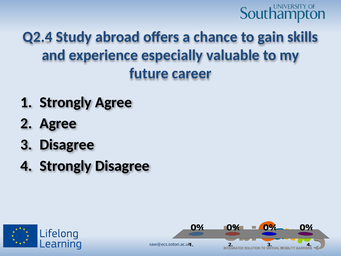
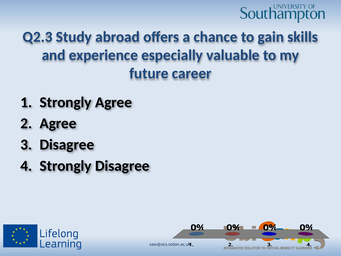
Q2.4: Q2.4 -> Q2.3 (38, 37)
